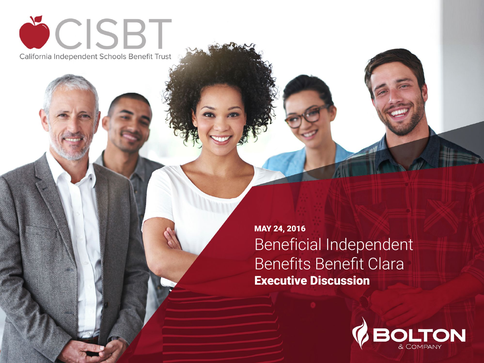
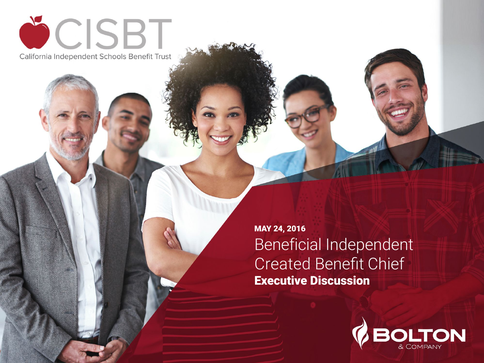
Benefits: Benefits -> Created (283, 264)
Clara: Clara -> Chief (386, 264)
